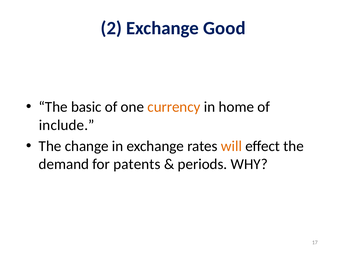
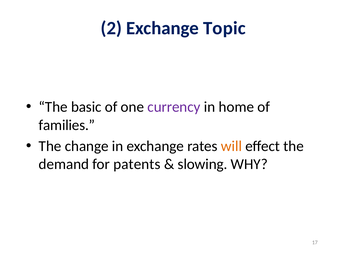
Good: Good -> Topic (224, 28)
currency colour: orange -> purple (174, 107)
include: include -> families (67, 125)
periods: periods -> slowing (203, 164)
